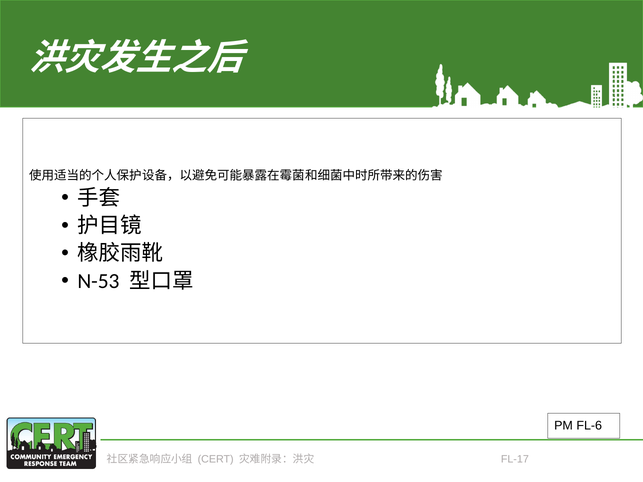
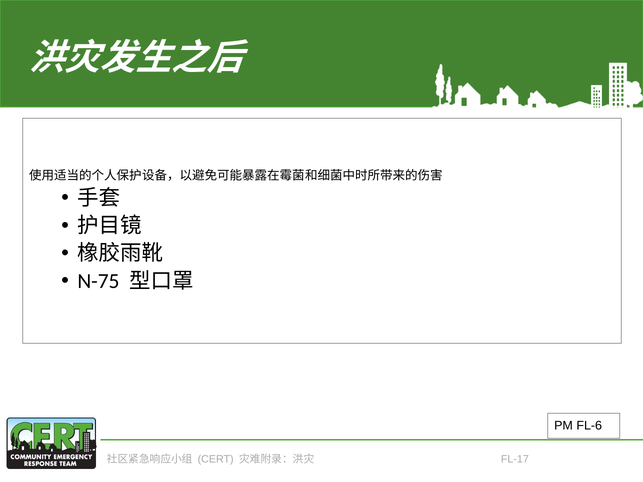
N-53: N-53 -> N-75 (98, 281)
